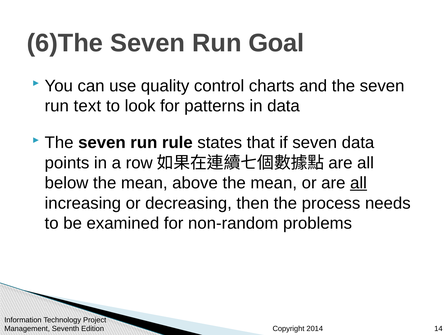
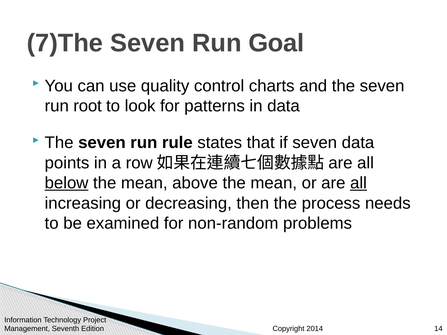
6)The: 6)The -> 7)The (65, 43)
text: text -> root (88, 106)
below underline: none -> present (67, 183)
